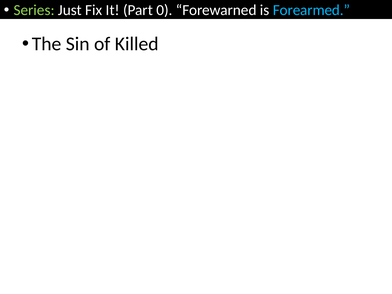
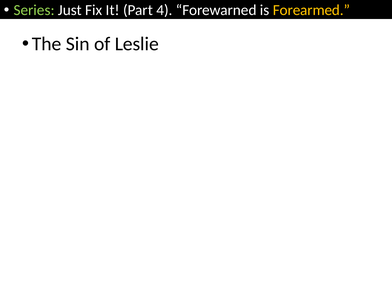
0: 0 -> 4 (164, 10)
Forearmed colour: light blue -> yellow (311, 10)
Killed: Killed -> Leslie (137, 44)
